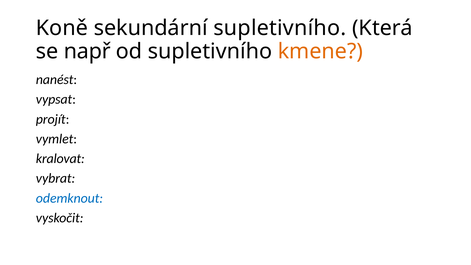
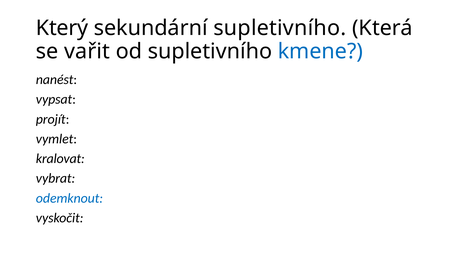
Koně: Koně -> Který (62, 28)
např: např -> vařit (87, 51)
kmene colour: orange -> blue (320, 51)
